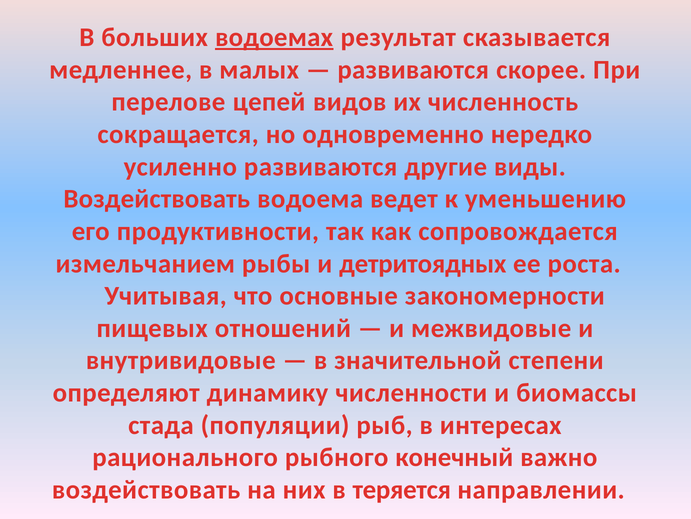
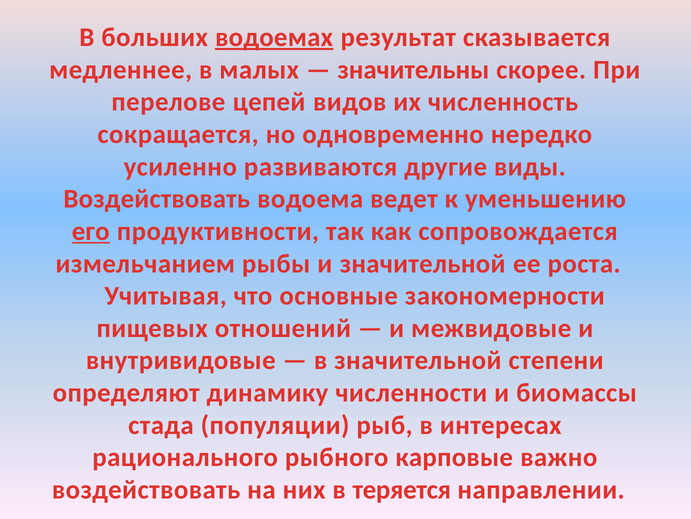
развиваются: развиваются -> значительны (413, 70)
его underline: none -> present (91, 231)
и детритоядных: детритоядных -> значительной (423, 263)
конечный: конечный -> карповые (454, 457)
